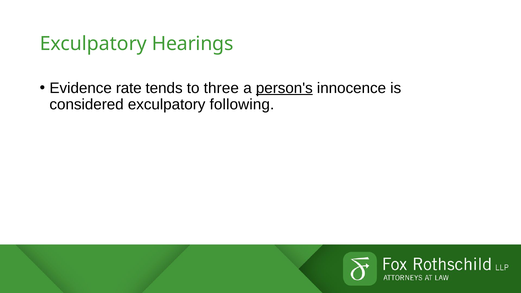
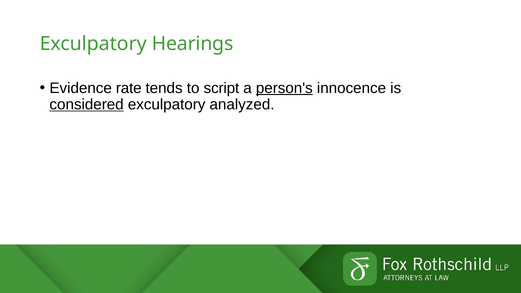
three: three -> script (221, 88)
considered underline: none -> present (87, 105)
following: following -> analyzed (242, 105)
